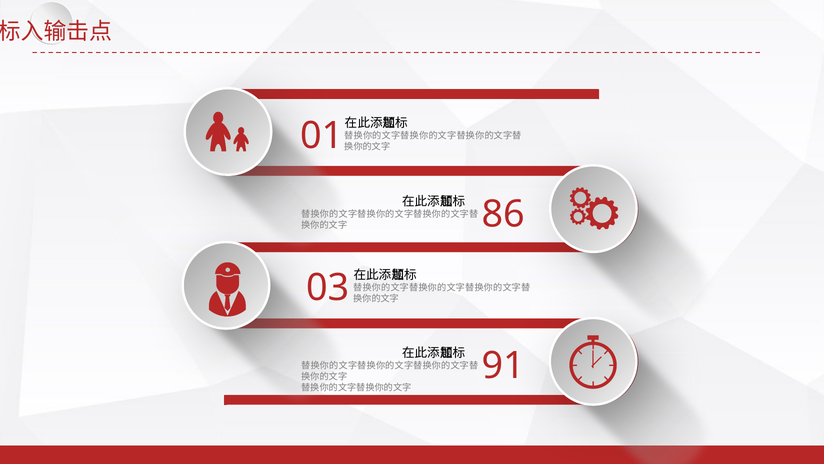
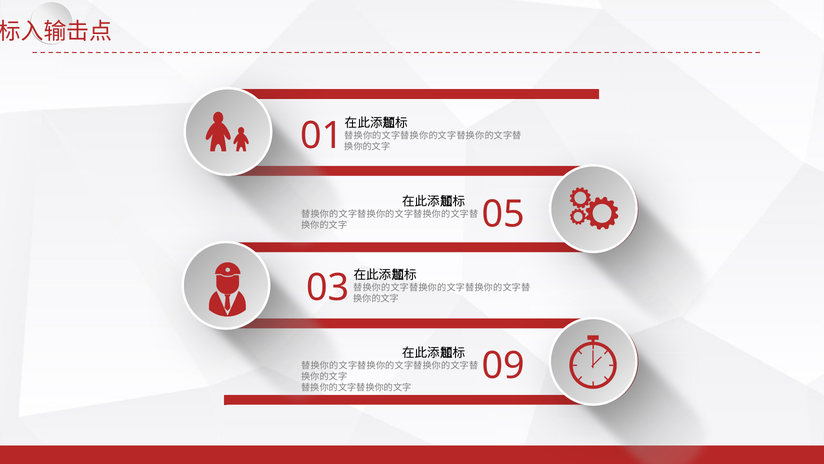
86: 86 -> 05 (503, 214)
91: 91 -> 09 (503, 365)
